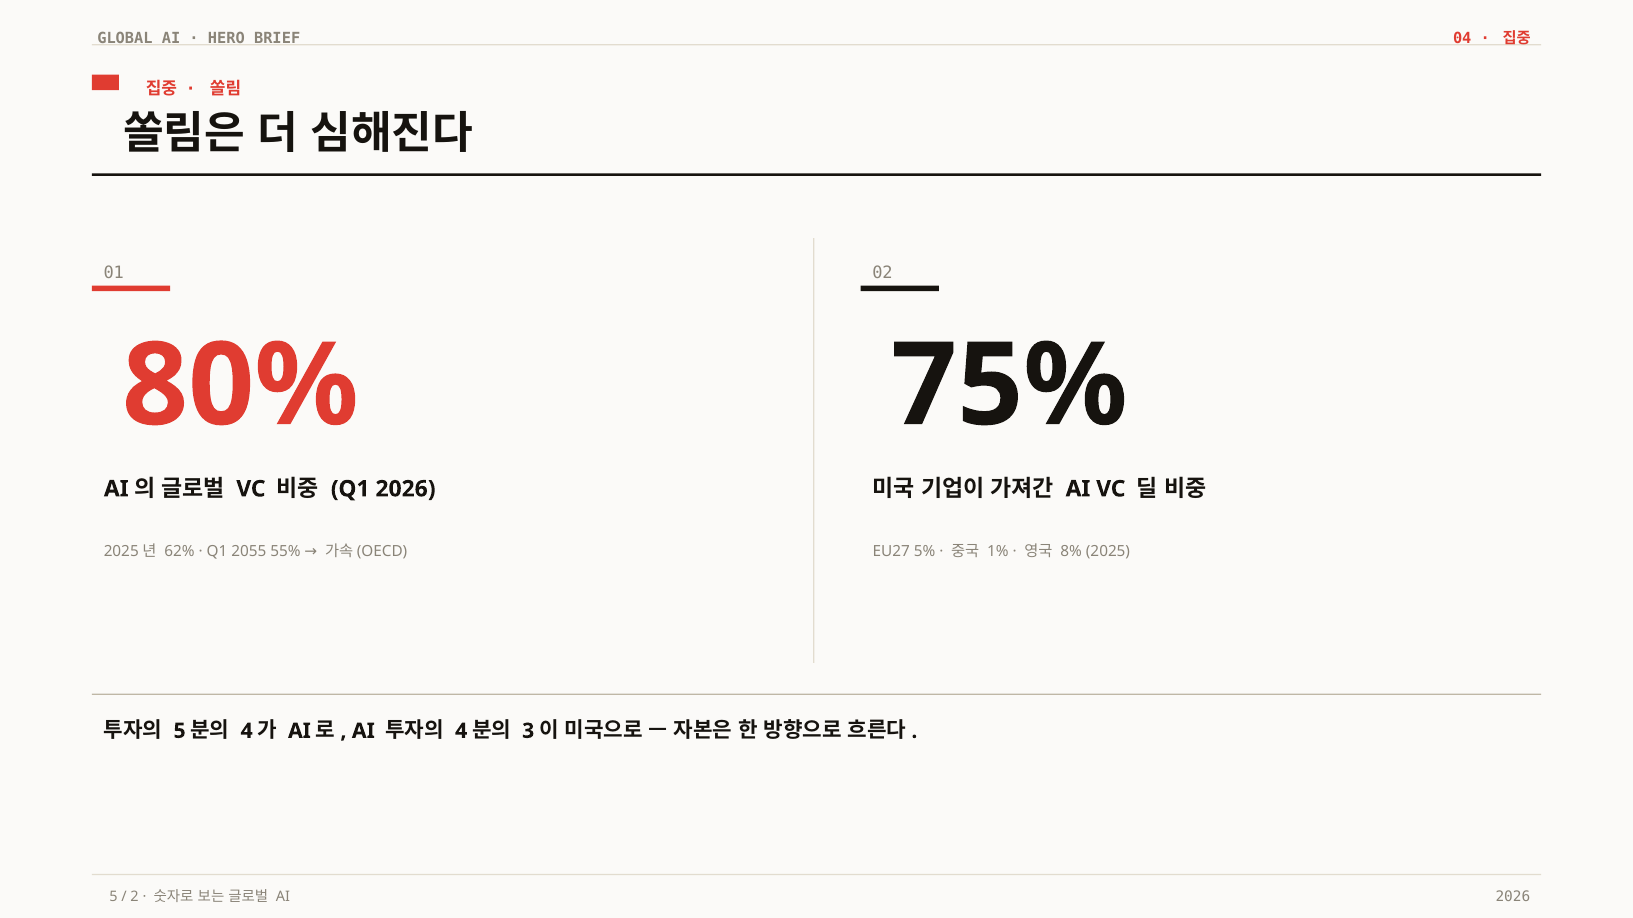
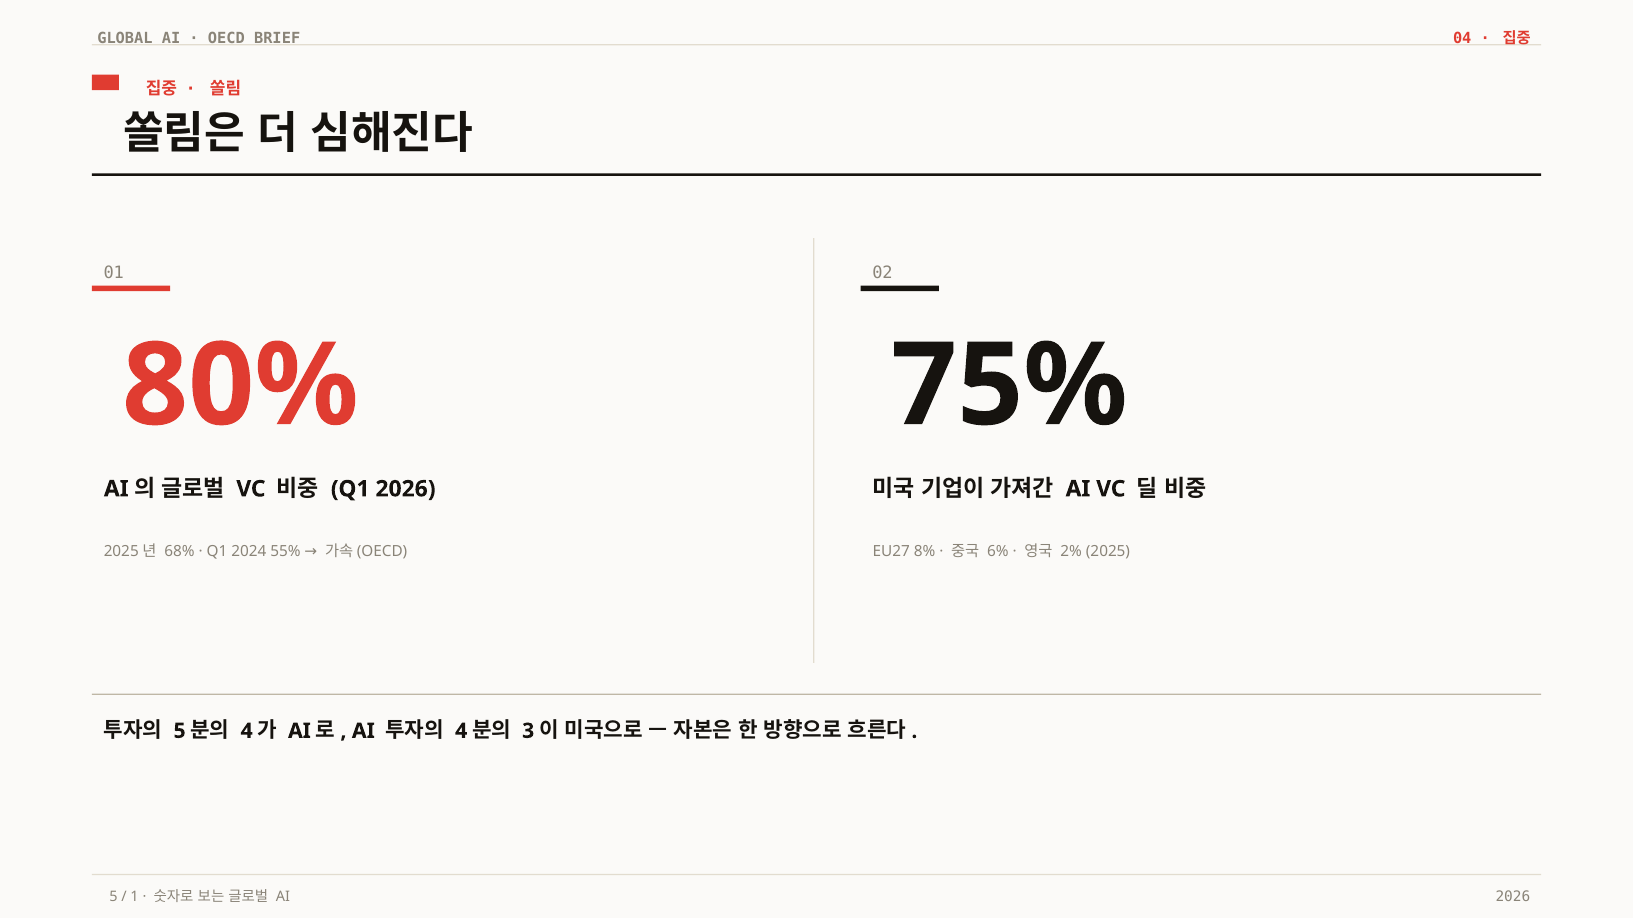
HERO: HERO -> OECD (226, 38)
62%: 62% -> 68% (180, 552)
2055: 2055 -> 2024 (249, 552)
5%: 5% -> 8% (925, 552)
1%: 1% -> 6% (998, 552)
8%: 8% -> 2% (1071, 552)
2: 2 -> 1 (135, 897)
